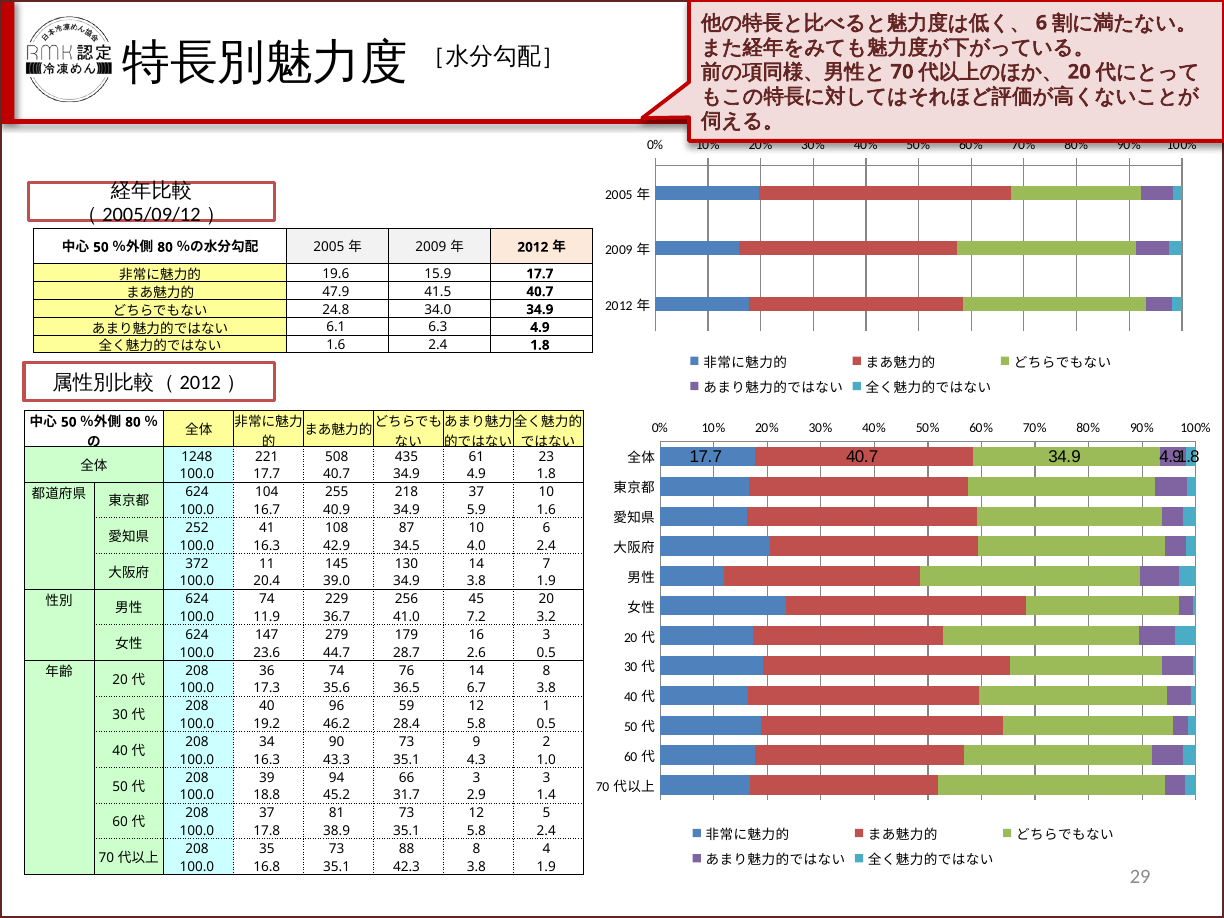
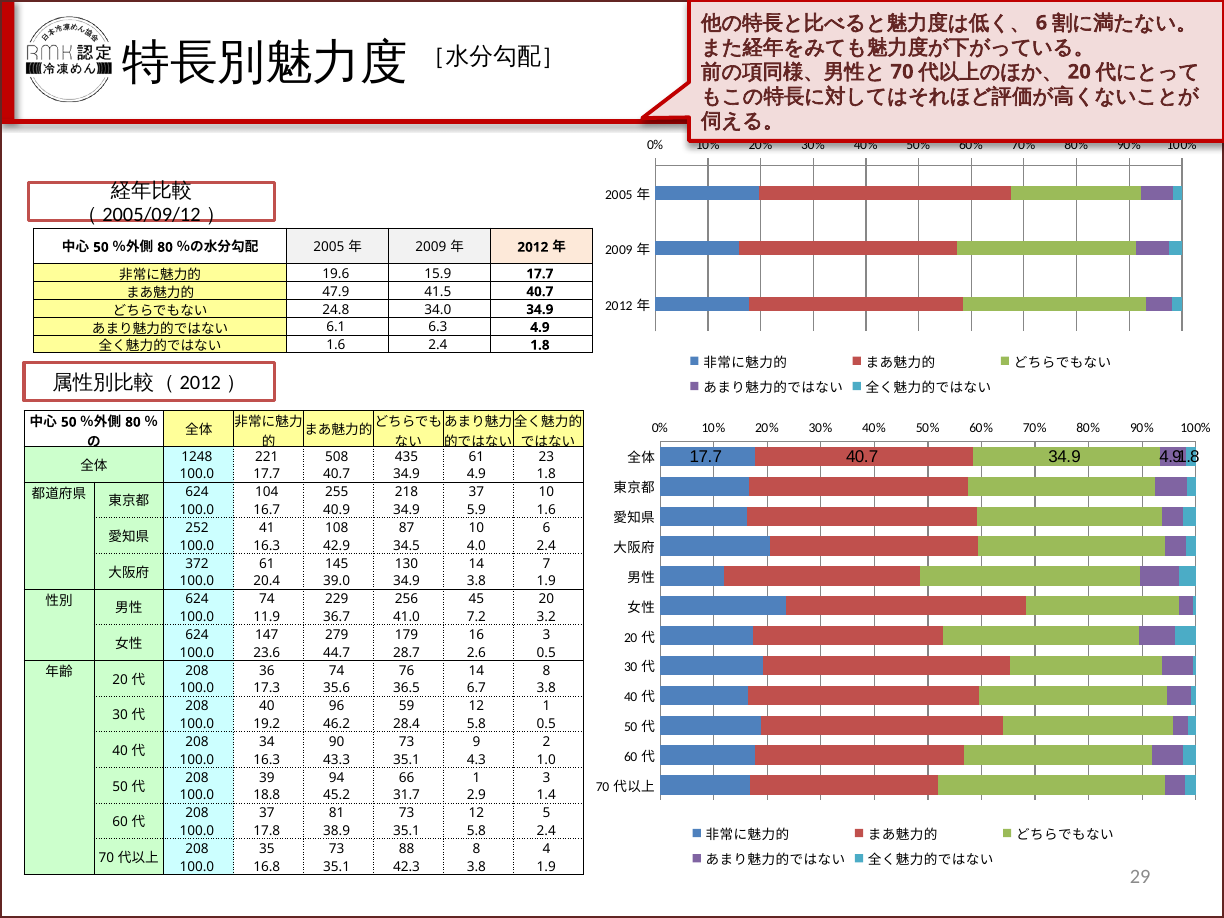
11: 11 -> 61 (267, 564)
66 3: 3 -> 1 (477, 778)
